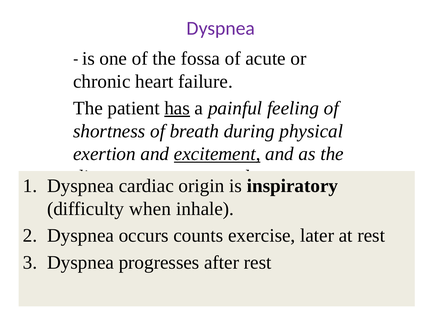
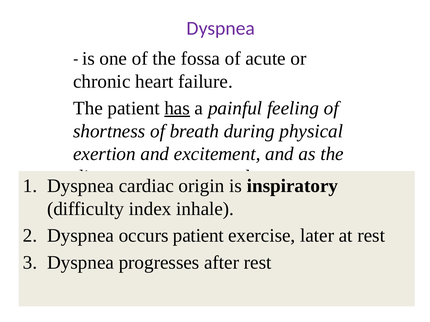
excitement underline: present -> none (217, 154)
when: when -> index (150, 209)
occurs сounts: сounts -> patient (198, 236)
